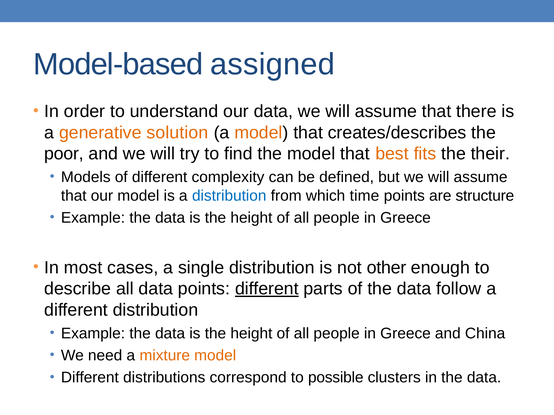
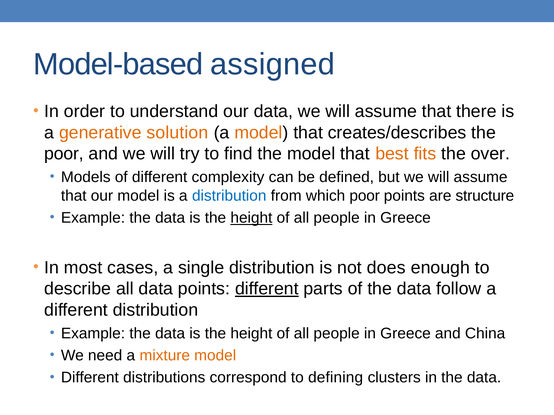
their: their -> over (490, 154)
which time: time -> poor (365, 196)
height underline: none -> present (251, 218)
other: other -> does (386, 268)
possible: possible -> defining (336, 378)
